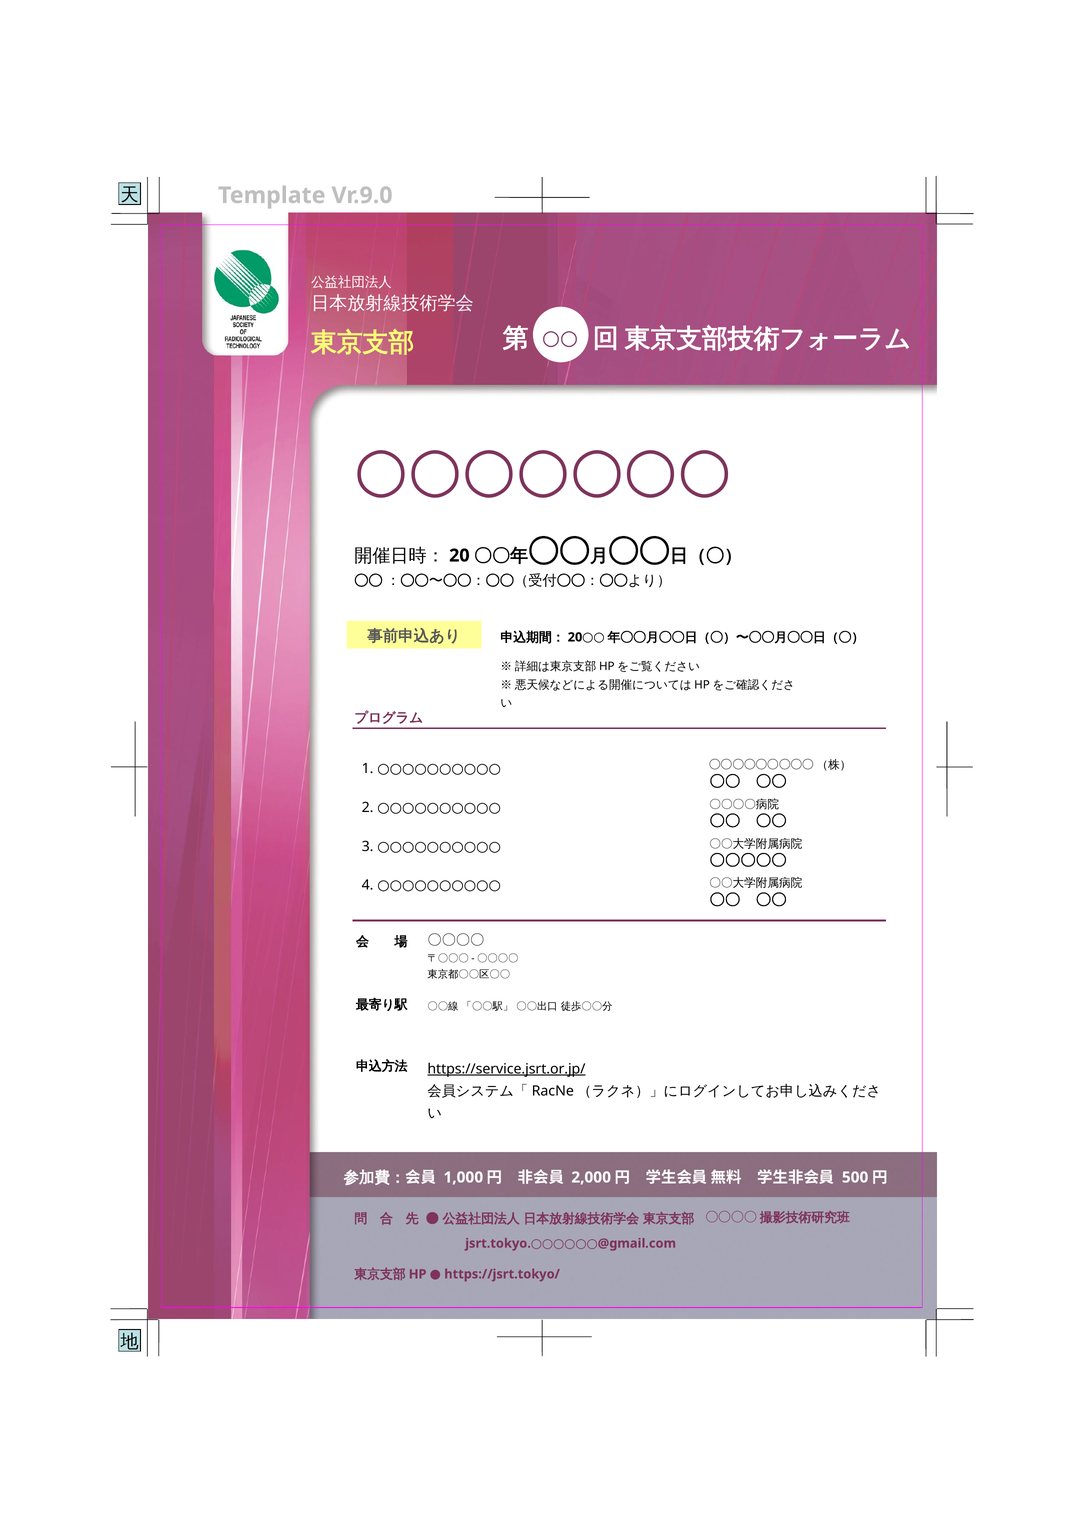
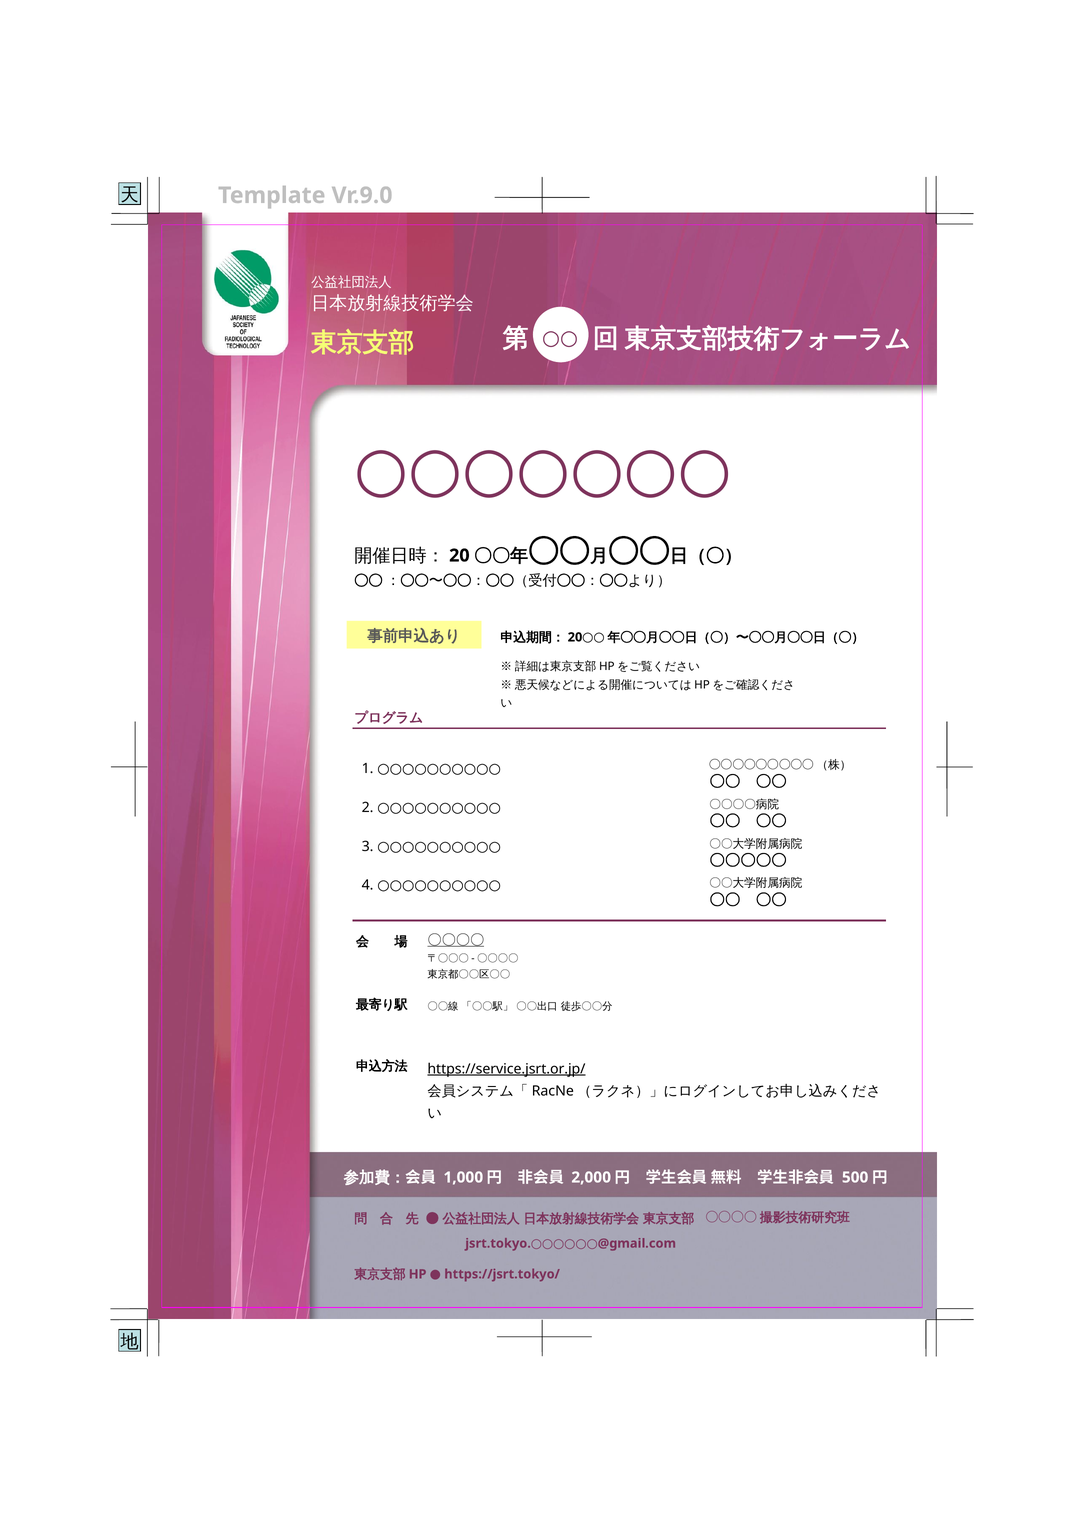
〇〇〇〇 underline: none -> present (456, 940)
